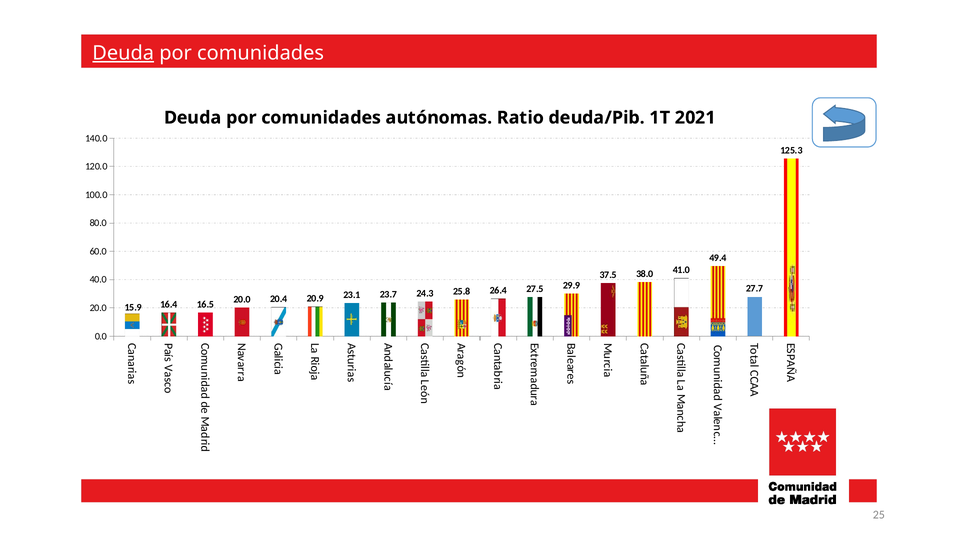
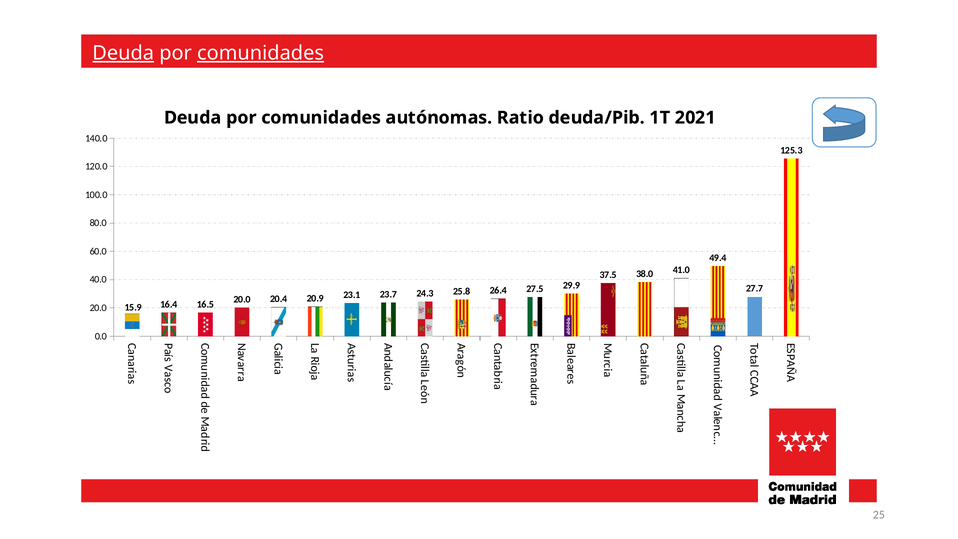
comunidades underline: none -> present (261, 53)
